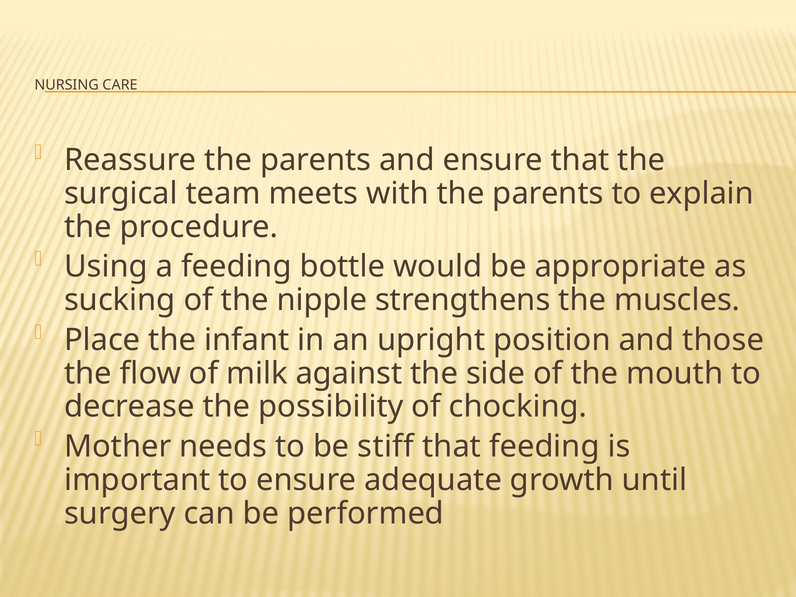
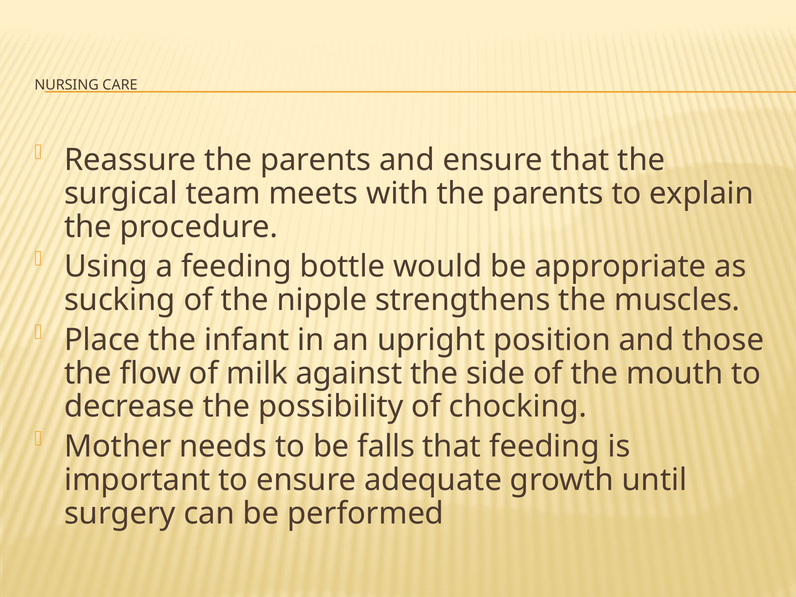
stiff: stiff -> falls (386, 447)
